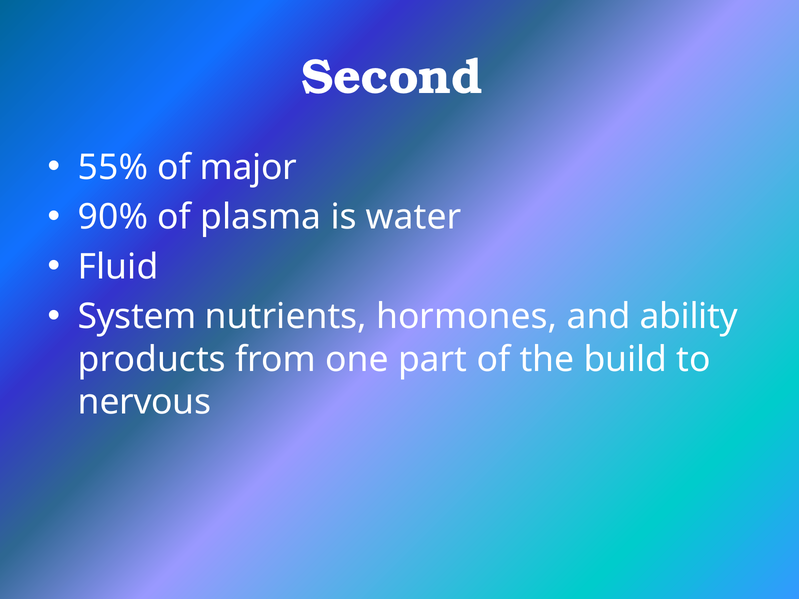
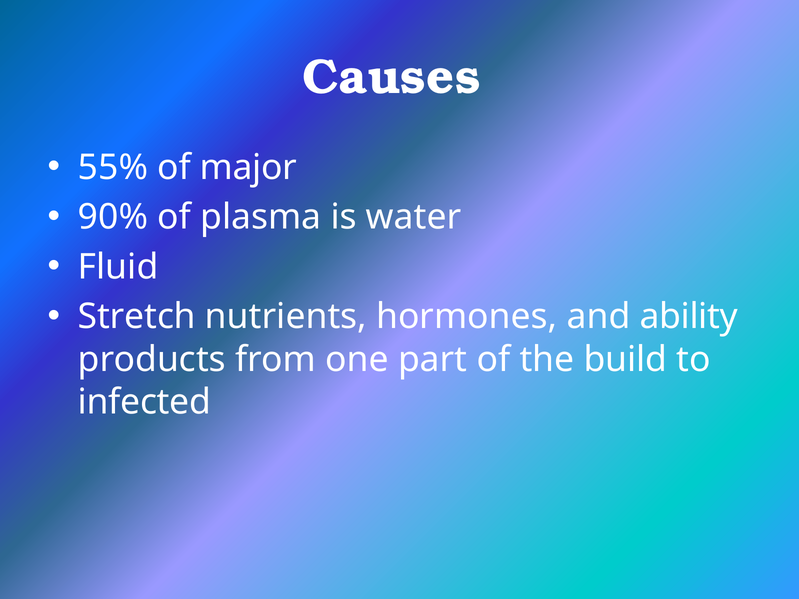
Second: Second -> Causes (391, 77)
System: System -> Stretch (137, 317)
nervous: nervous -> infected (144, 402)
